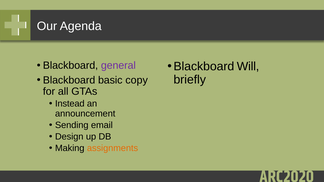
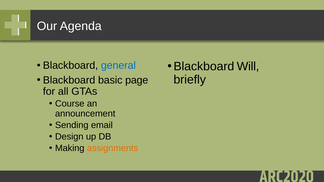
general colour: purple -> blue (118, 66)
copy: copy -> page (137, 80)
Instead: Instead -> Course (70, 104)
